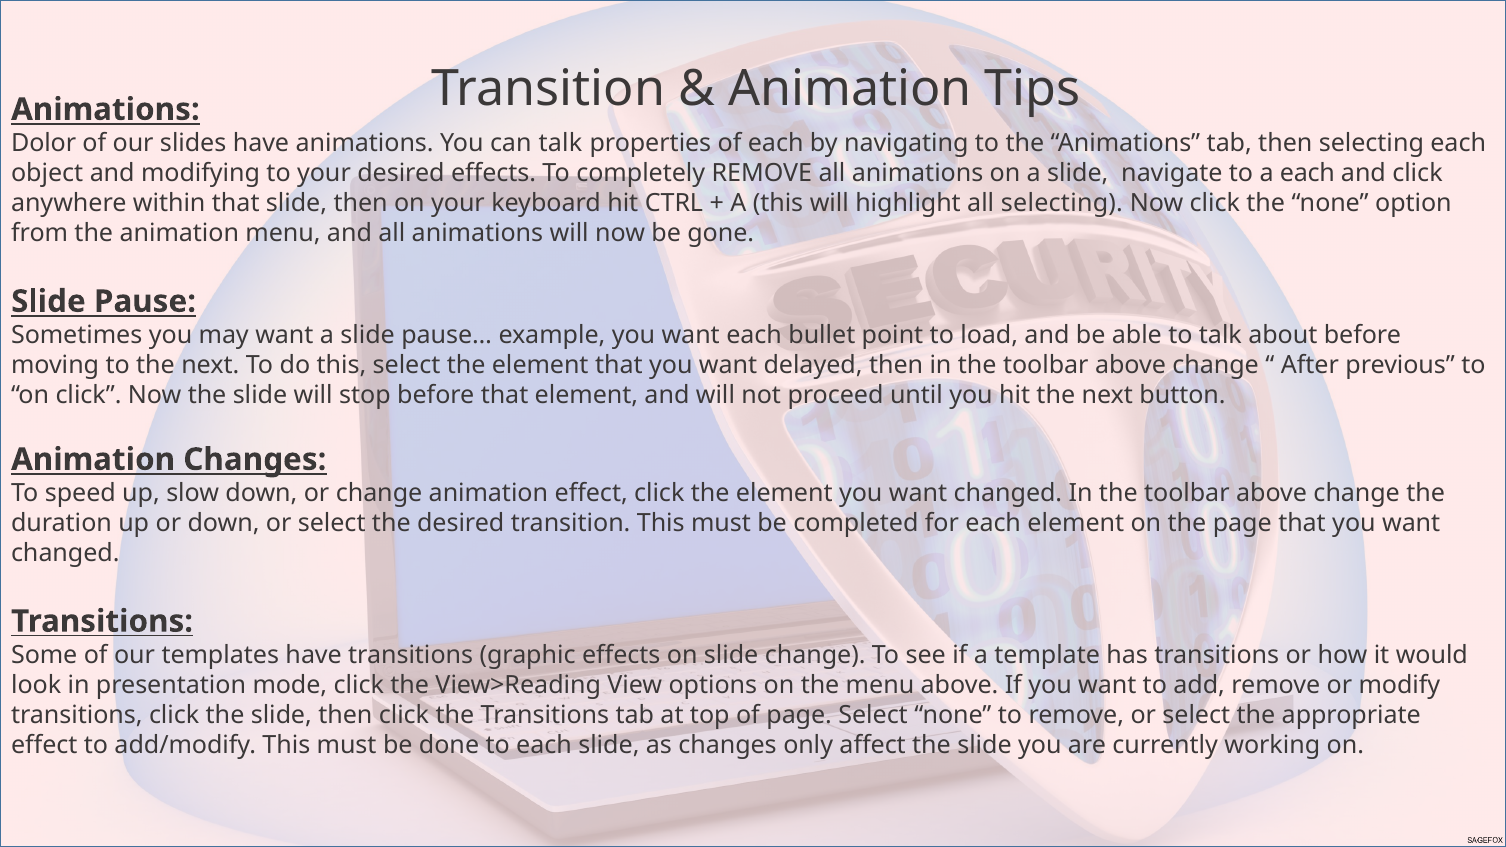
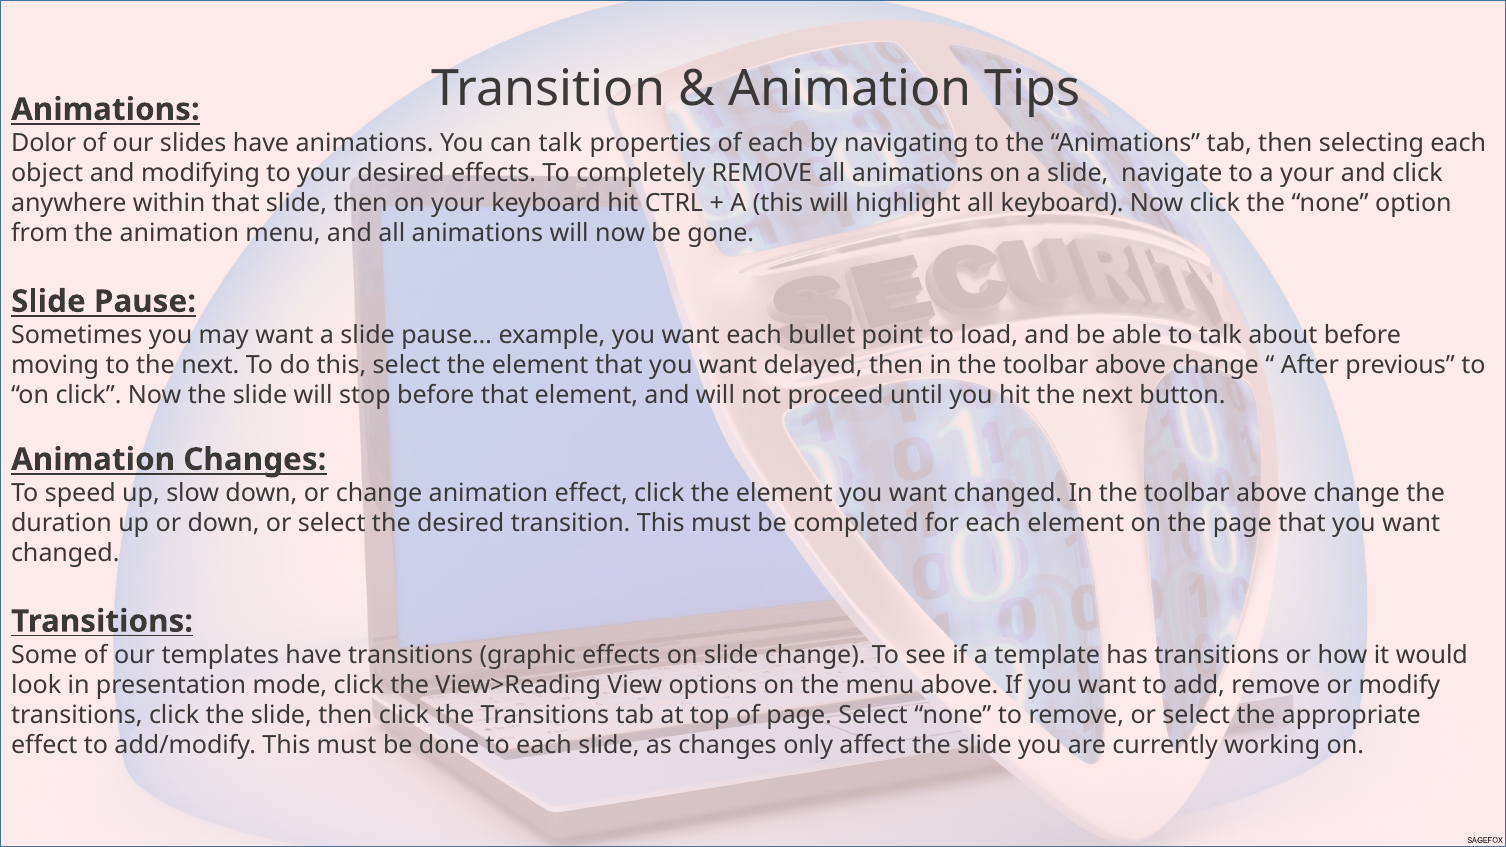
a each: each -> your (1307, 173)
all selecting: selecting -> keyboard (1062, 203)
